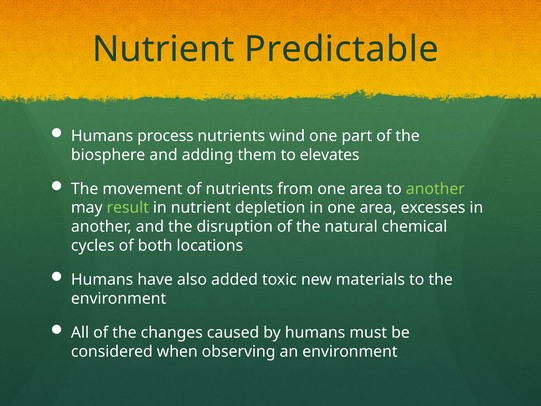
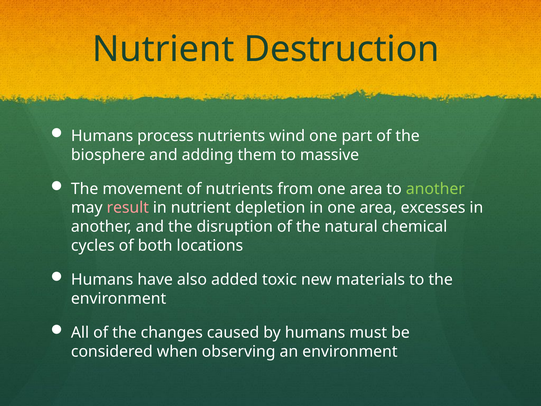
Predictable: Predictable -> Destruction (342, 49)
elevates: elevates -> massive (330, 155)
result colour: light green -> pink (128, 208)
